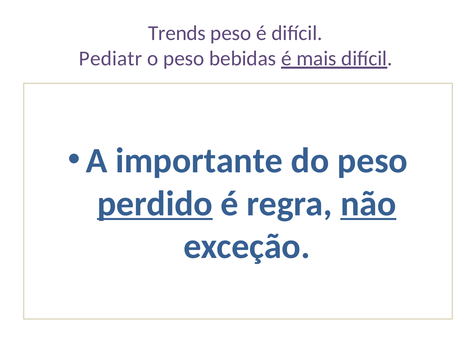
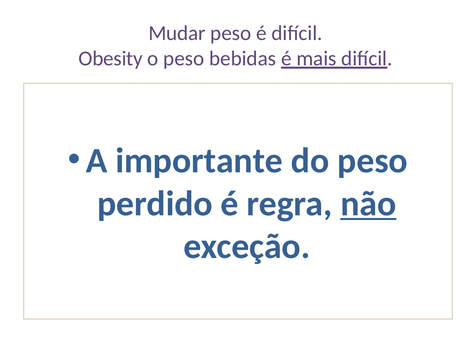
Trends: Trends -> Mudar (177, 33)
Pediatr: Pediatr -> Obesity (111, 59)
perdido underline: present -> none (155, 204)
